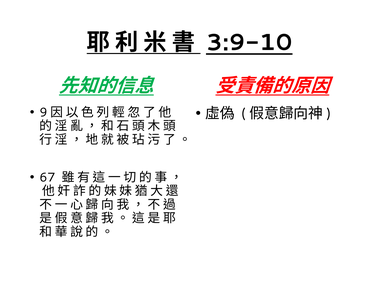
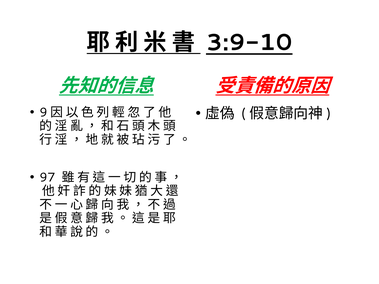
67: 67 -> 97 (47, 178)
